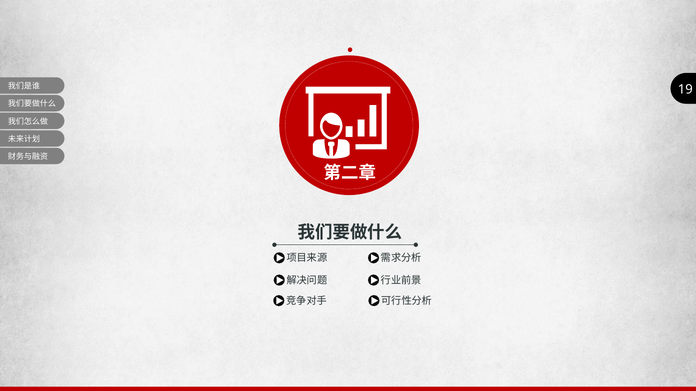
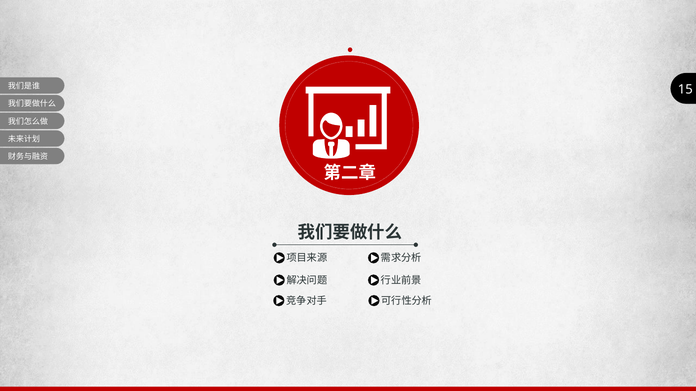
19: 19 -> 15 (685, 89)
